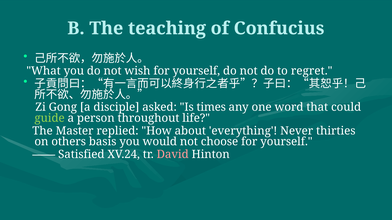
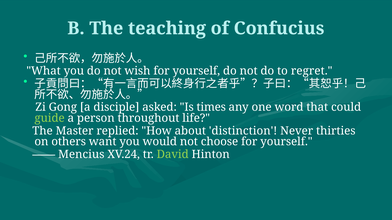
everything: everything -> distinction (243, 131)
basis: basis -> want (103, 142)
Satisfied: Satisfied -> Mencius (81, 155)
David colour: pink -> light green (173, 155)
